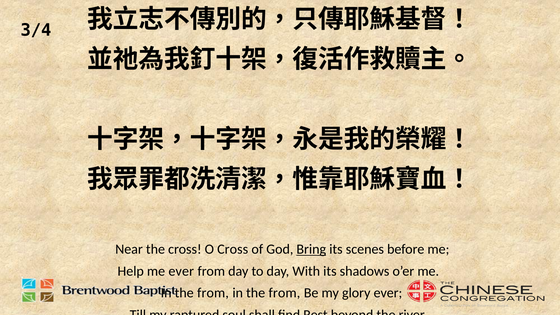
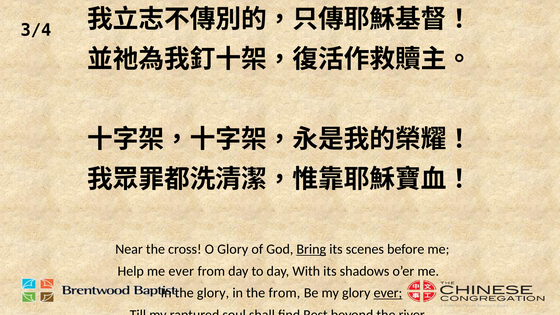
O Cross: Cross -> Glory (233, 249)
from: from -> glory (213, 293)
ever underline: none -> present (388, 293)
